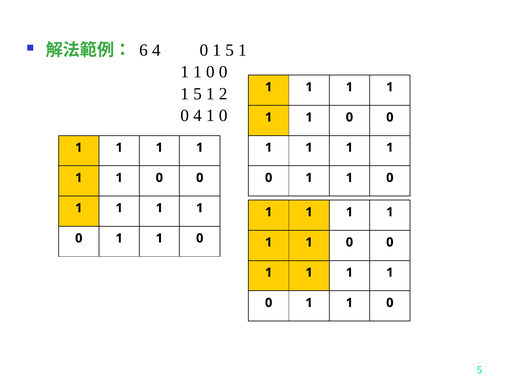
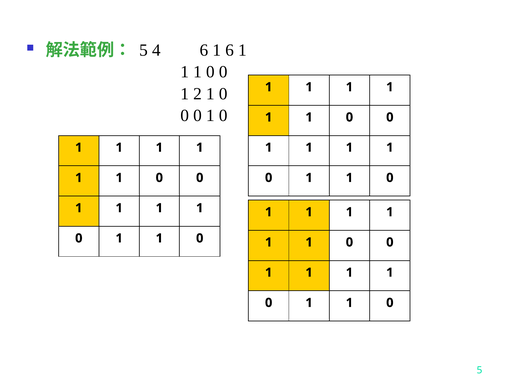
6: 6 -> 5 (143, 50)
4 0: 0 -> 6 (204, 50)
5: 5 -> 6 (230, 50)
5: 5 -> 2 (198, 94)
2: 2 -> 0 (223, 94)
4: 4 -> 0 (198, 116)
